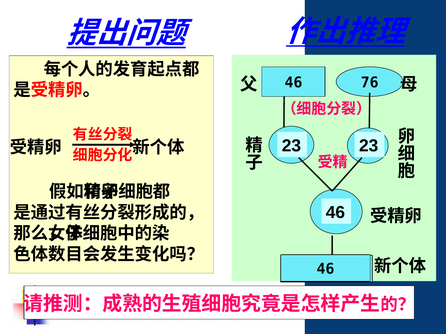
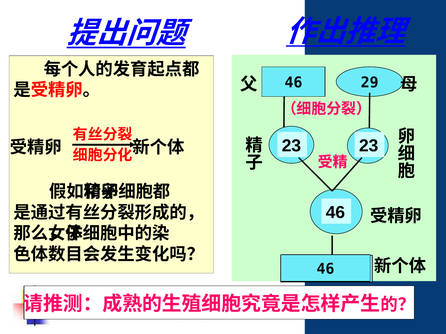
76: 76 -> 29 (370, 83)
